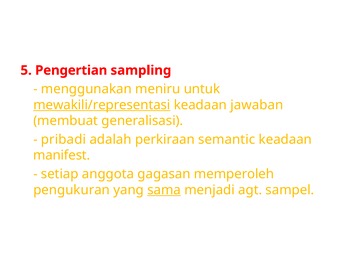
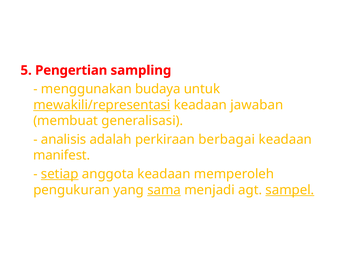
meniru: meniru -> budaya (158, 89)
pribadi: pribadi -> analisis (64, 139)
semantic: semantic -> berbagai (227, 139)
setiap underline: none -> present (60, 174)
anggota gagasan: gagasan -> keadaan (164, 174)
sampel underline: none -> present (290, 190)
